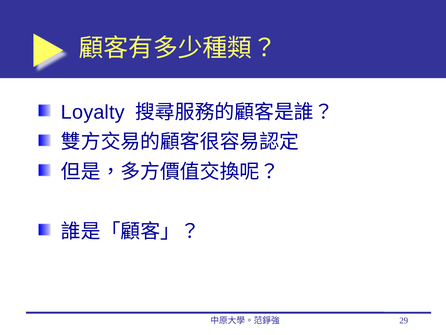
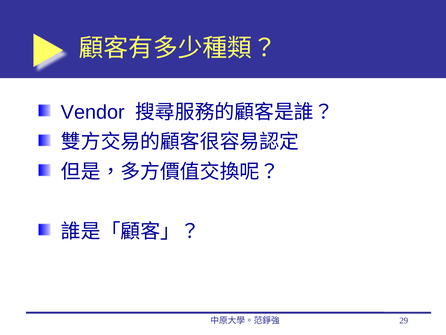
Loyalty: Loyalty -> Vendor (93, 112)
